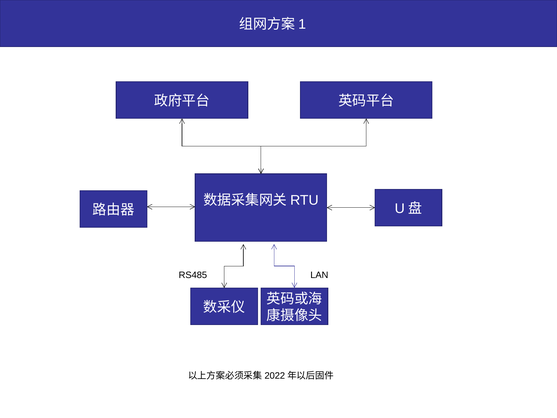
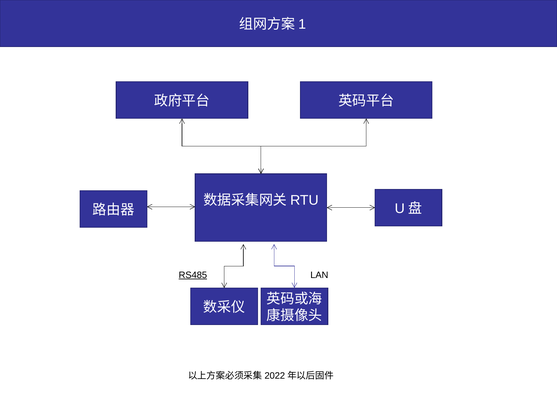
RS485 underline: none -> present (193, 275)
